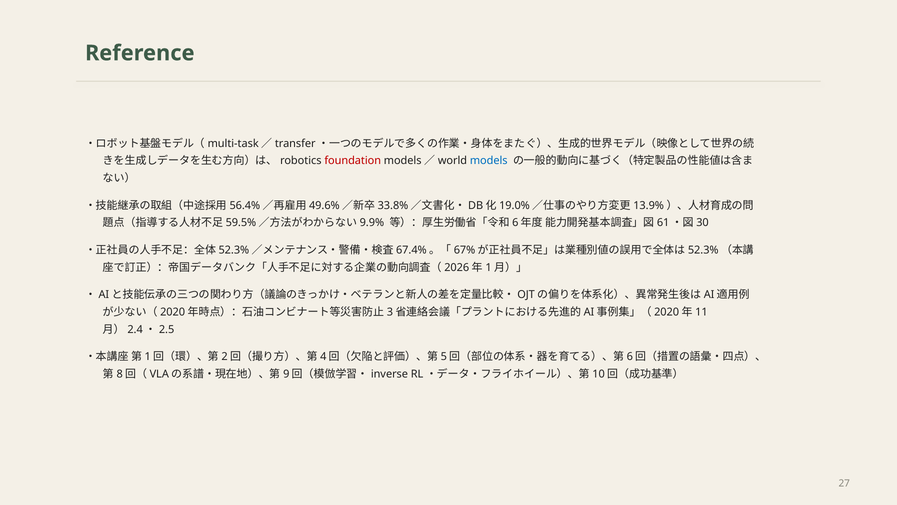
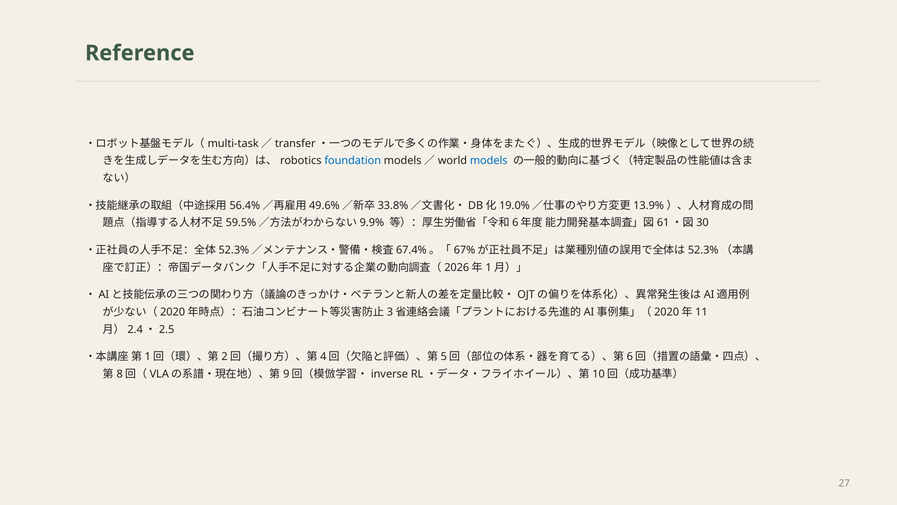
foundation colour: red -> blue (353, 161)
